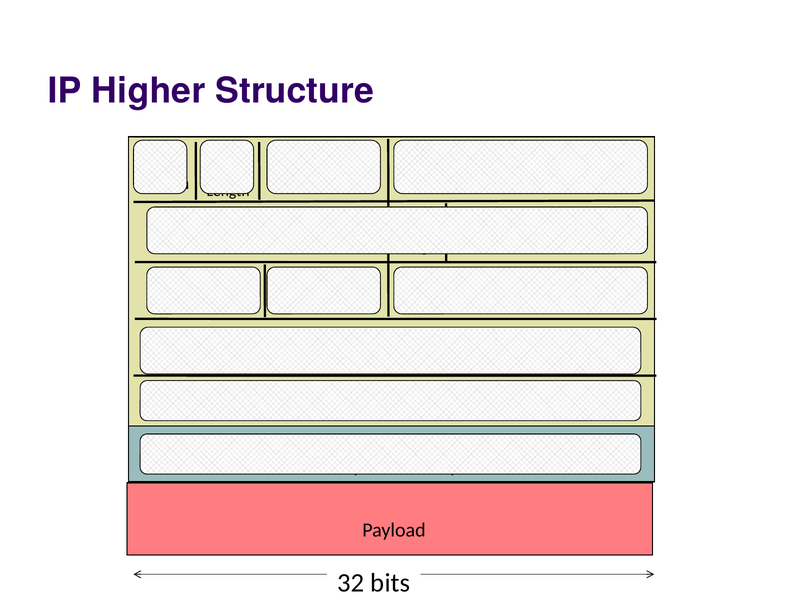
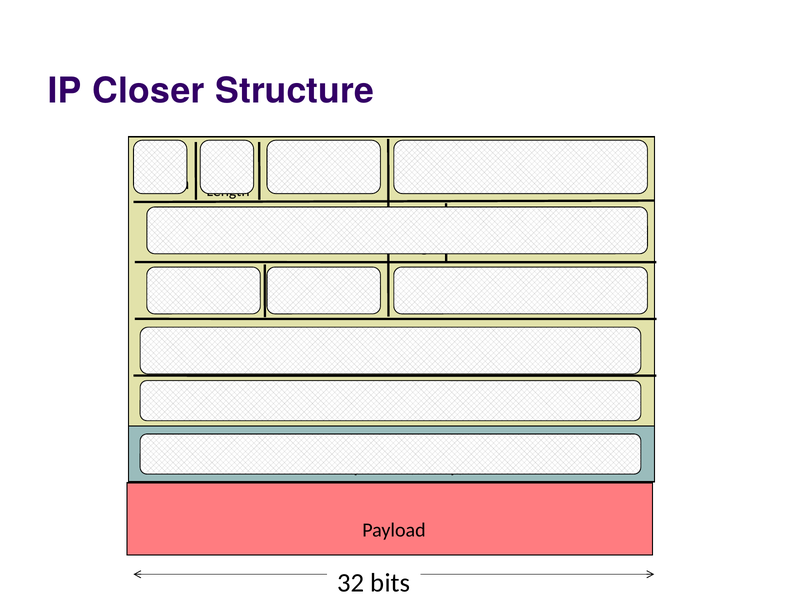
Higher: Higher -> Closer (148, 91)
